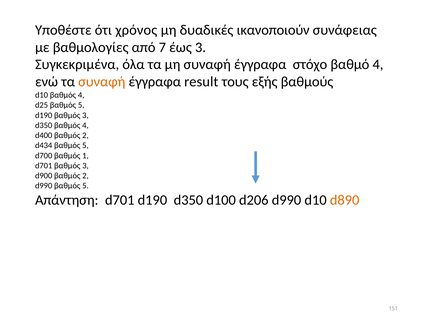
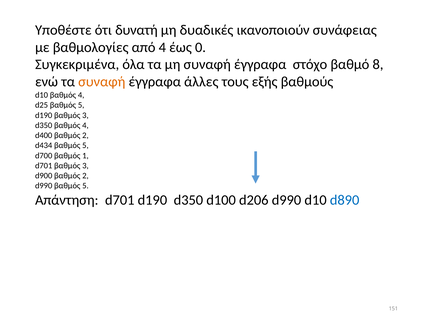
χρόνος: χρόνος -> δυνατή (136, 30)
από 7: 7 -> 4 (162, 47)
έως 3: 3 -> 0 (200, 47)
βαθμό 4: 4 -> 8 (378, 65)
result: result -> άλλες (201, 82)
d890 colour: orange -> blue (345, 200)
